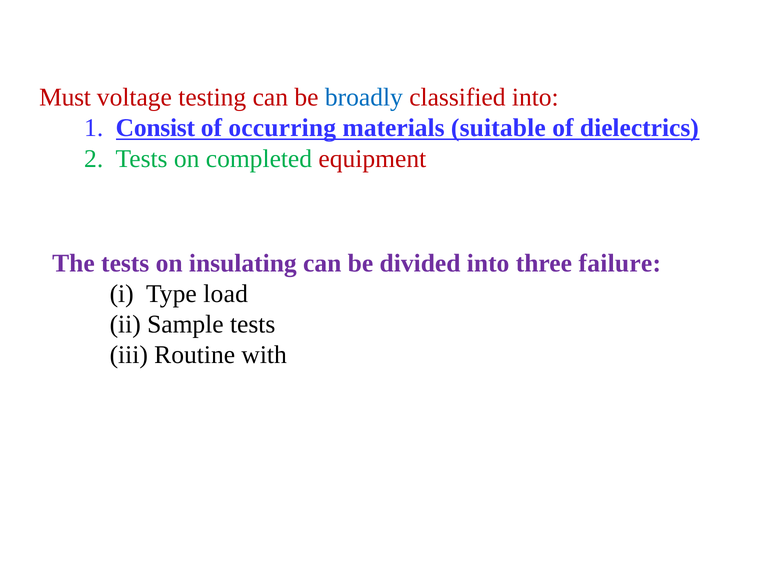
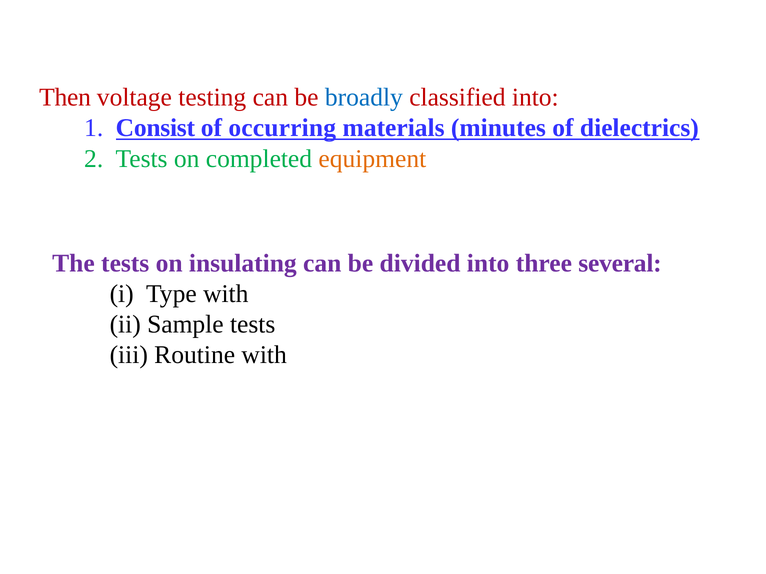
Must: Must -> Then (65, 97)
suitable: suitable -> minutes (498, 128)
equipment colour: red -> orange (372, 159)
failure: failure -> several (620, 263)
Type load: load -> with (226, 294)
